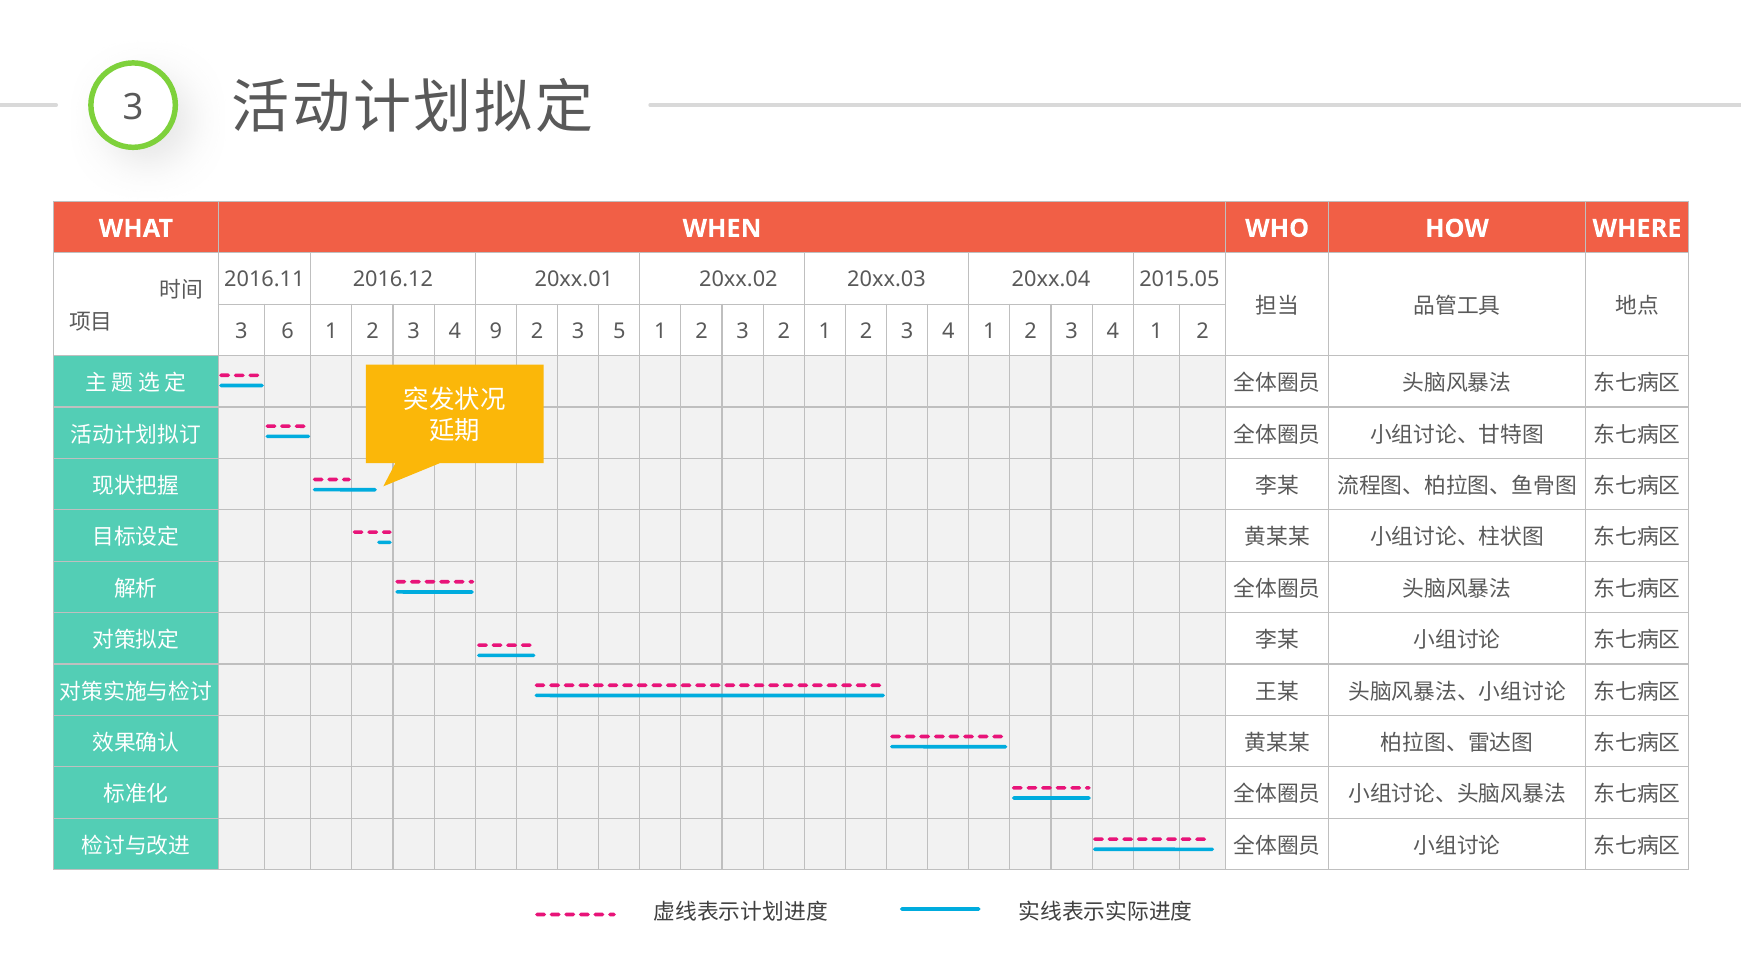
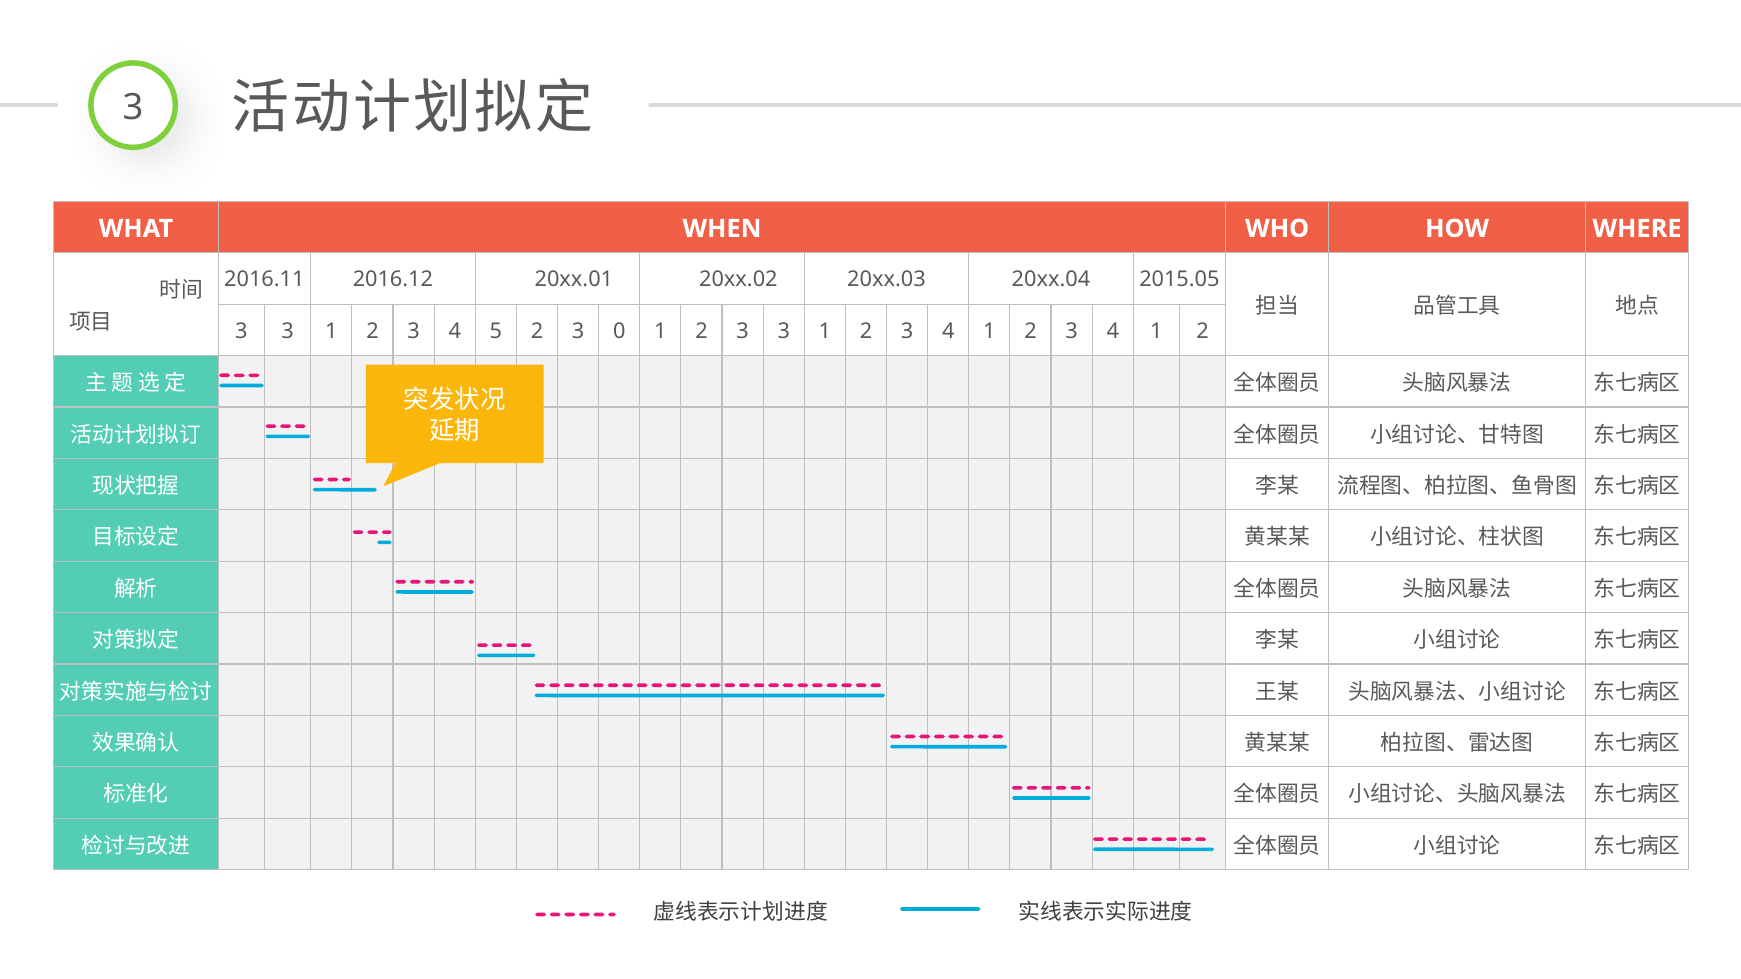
6: 6 -> 3 (288, 331)
9: 9 -> 5 (496, 331)
5: 5 -> 0 (619, 331)
2 3 2: 2 -> 3 (784, 331)
